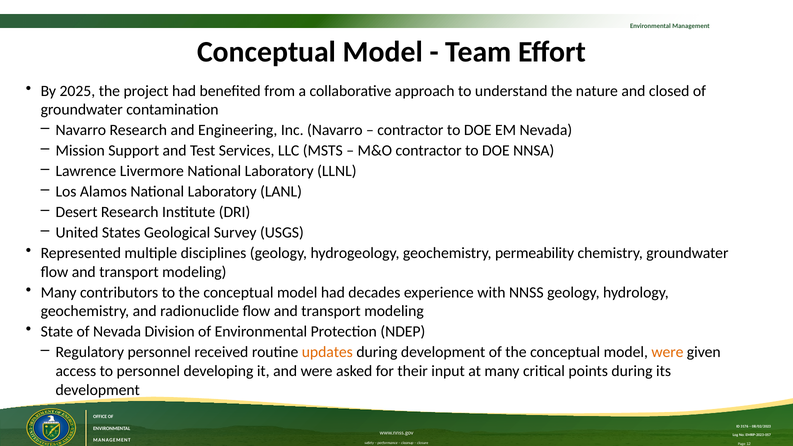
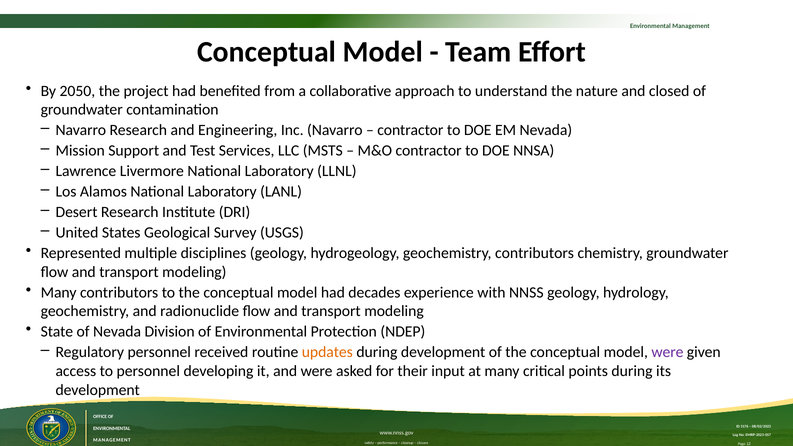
2025: 2025 -> 2050 (77, 91)
geochemistry permeability: permeability -> contributors (535, 253)
were colour: orange -> purple (667, 352)
